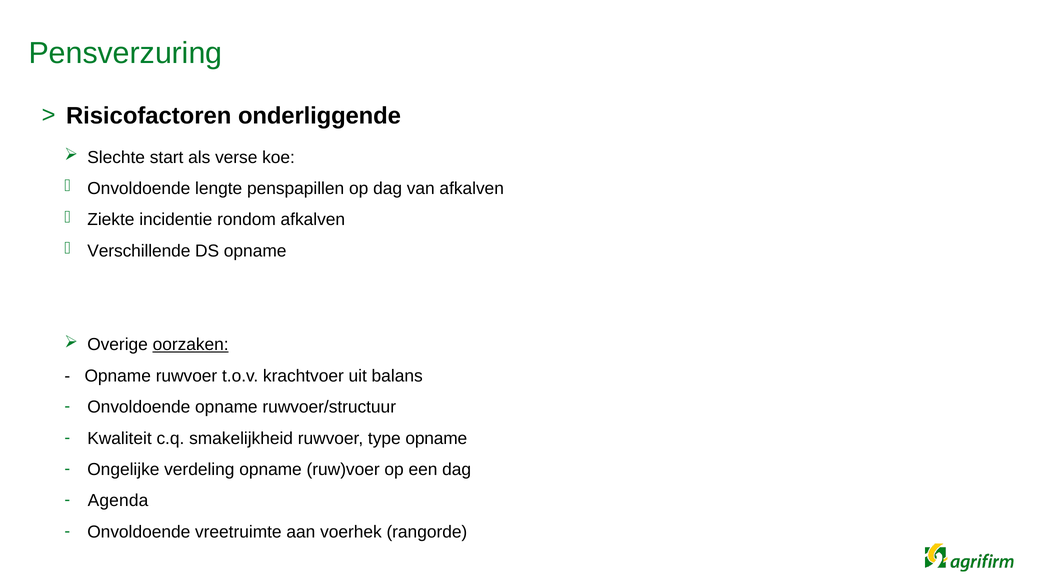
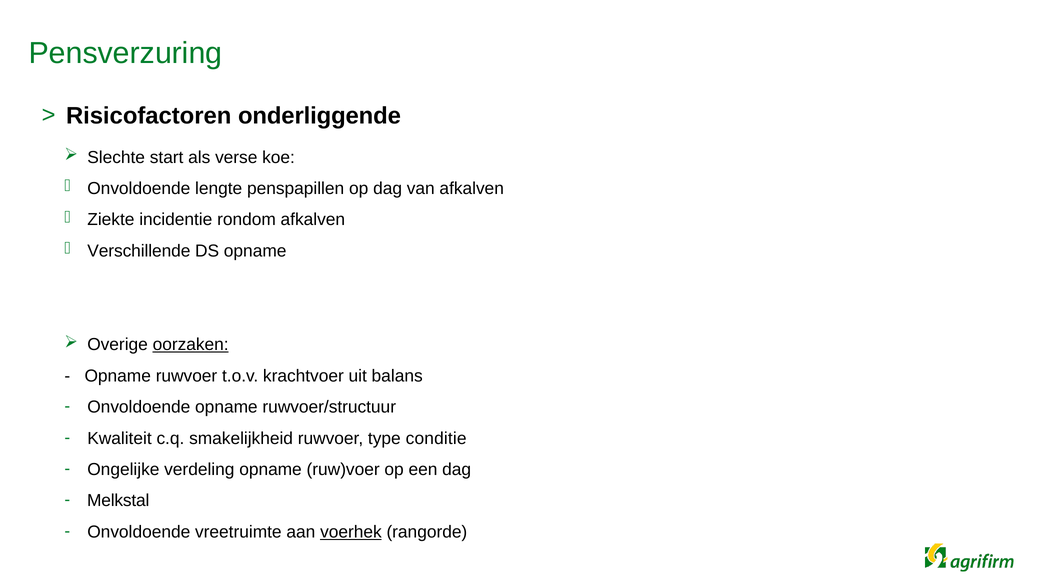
type opname: opname -> conditie (436, 438)
Agenda: Agenda -> Melkstal (118, 501)
voerhek underline: none -> present (351, 532)
